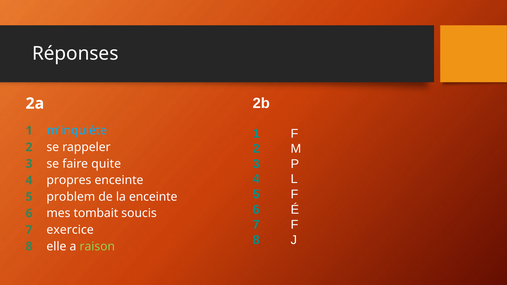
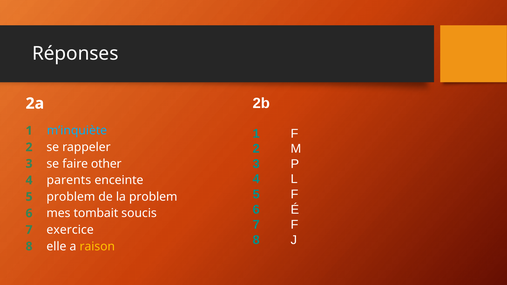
quite: quite -> other (106, 164)
propres: propres -> parents (69, 180)
la enceinte: enceinte -> problem (153, 197)
raison colour: light green -> yellow (97, 247)
